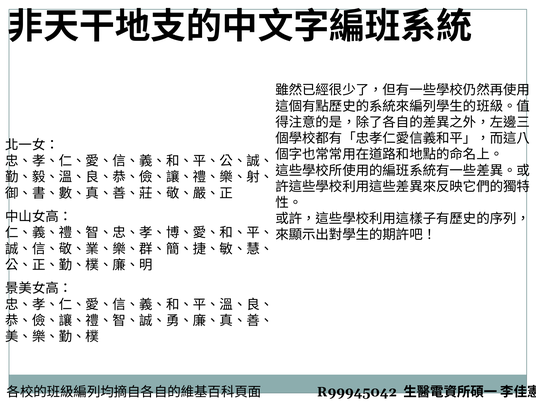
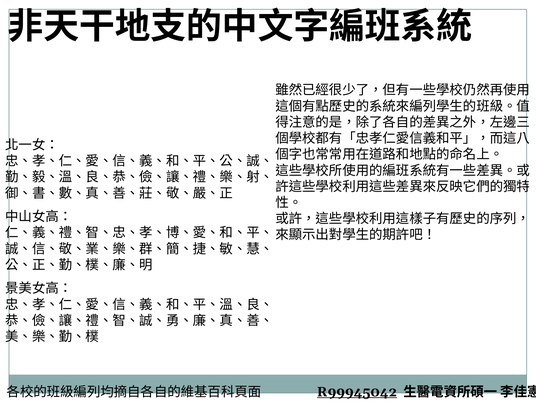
R99945042 underline: none -> present (357, 392)
